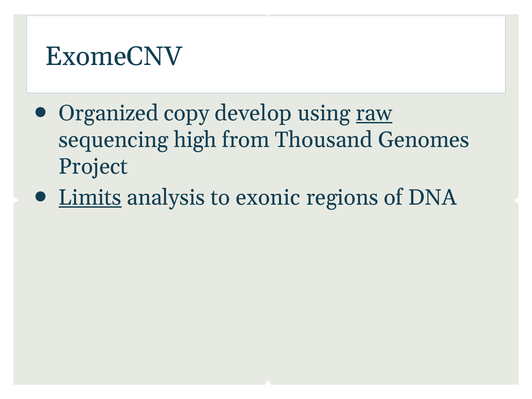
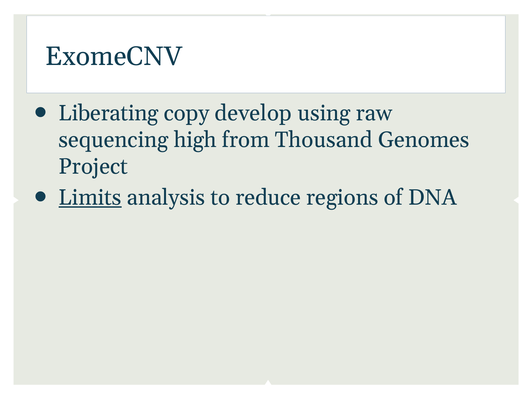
Organized: Organized -> Liberating (109, 113)
raw underline: present -> none (374, 113)
exonic: exonic -> reduce (268, 198)
